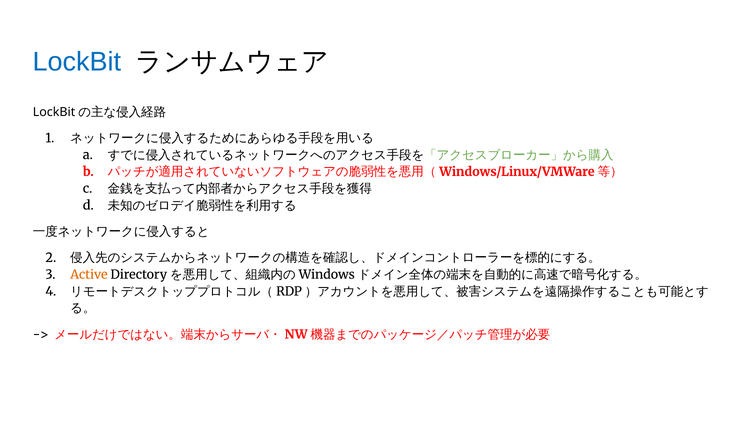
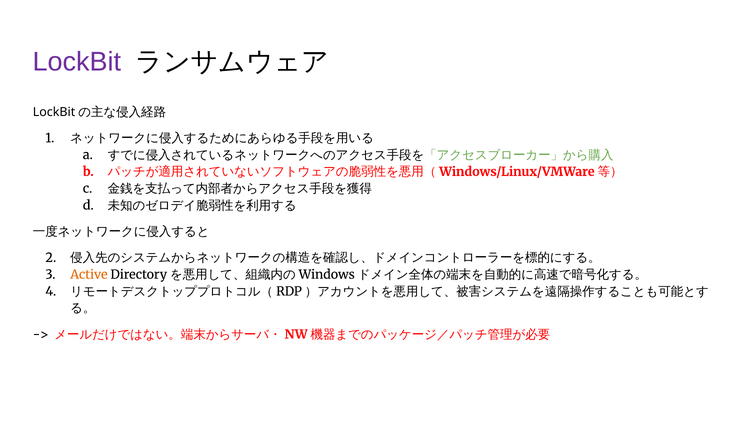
LockBit colour: blue -> purple (77, 62)
